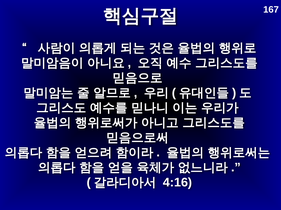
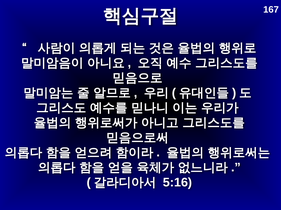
4:16: 4:16 -> 5:16 (178, 183)
